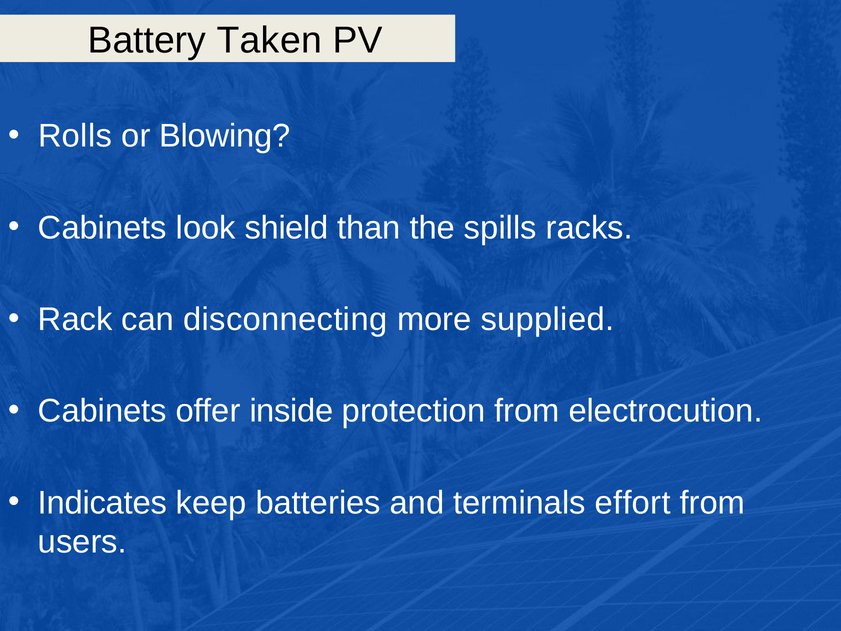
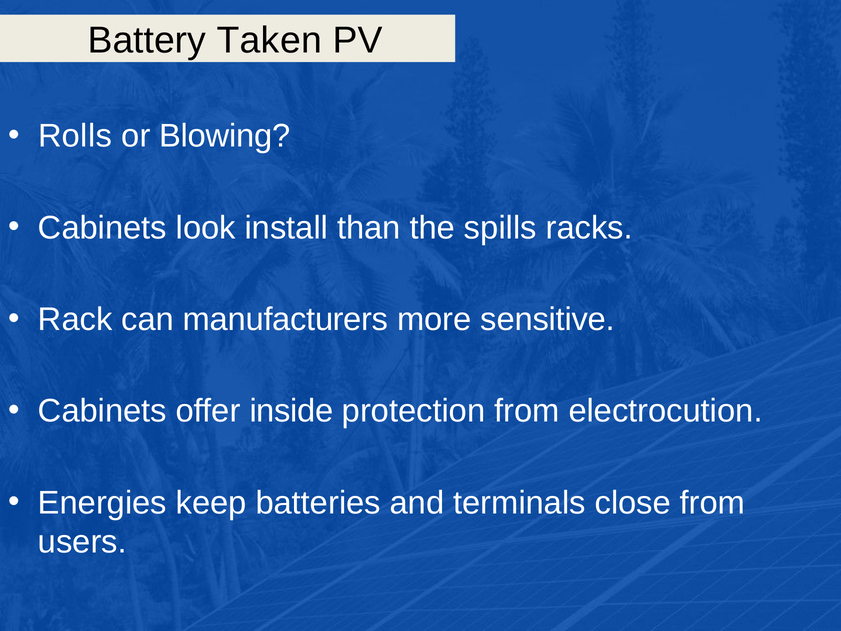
shield: shield -> install (286, 228)
disconnecting: disconnecting -> manufacturers (286, 319)
supplied: supplied -> sensitive (548, 319)
Indicates: Indicates -> Energies (102, 503)
effort: effort -> close (633, 503)
